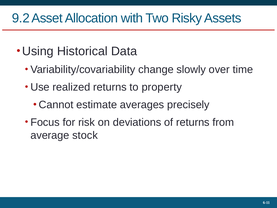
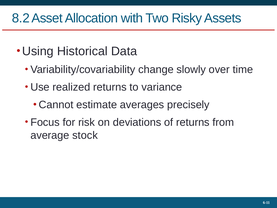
9.2: 9.2 -> 8.2 (21, 18)
property: property -> variance (162, 87)
